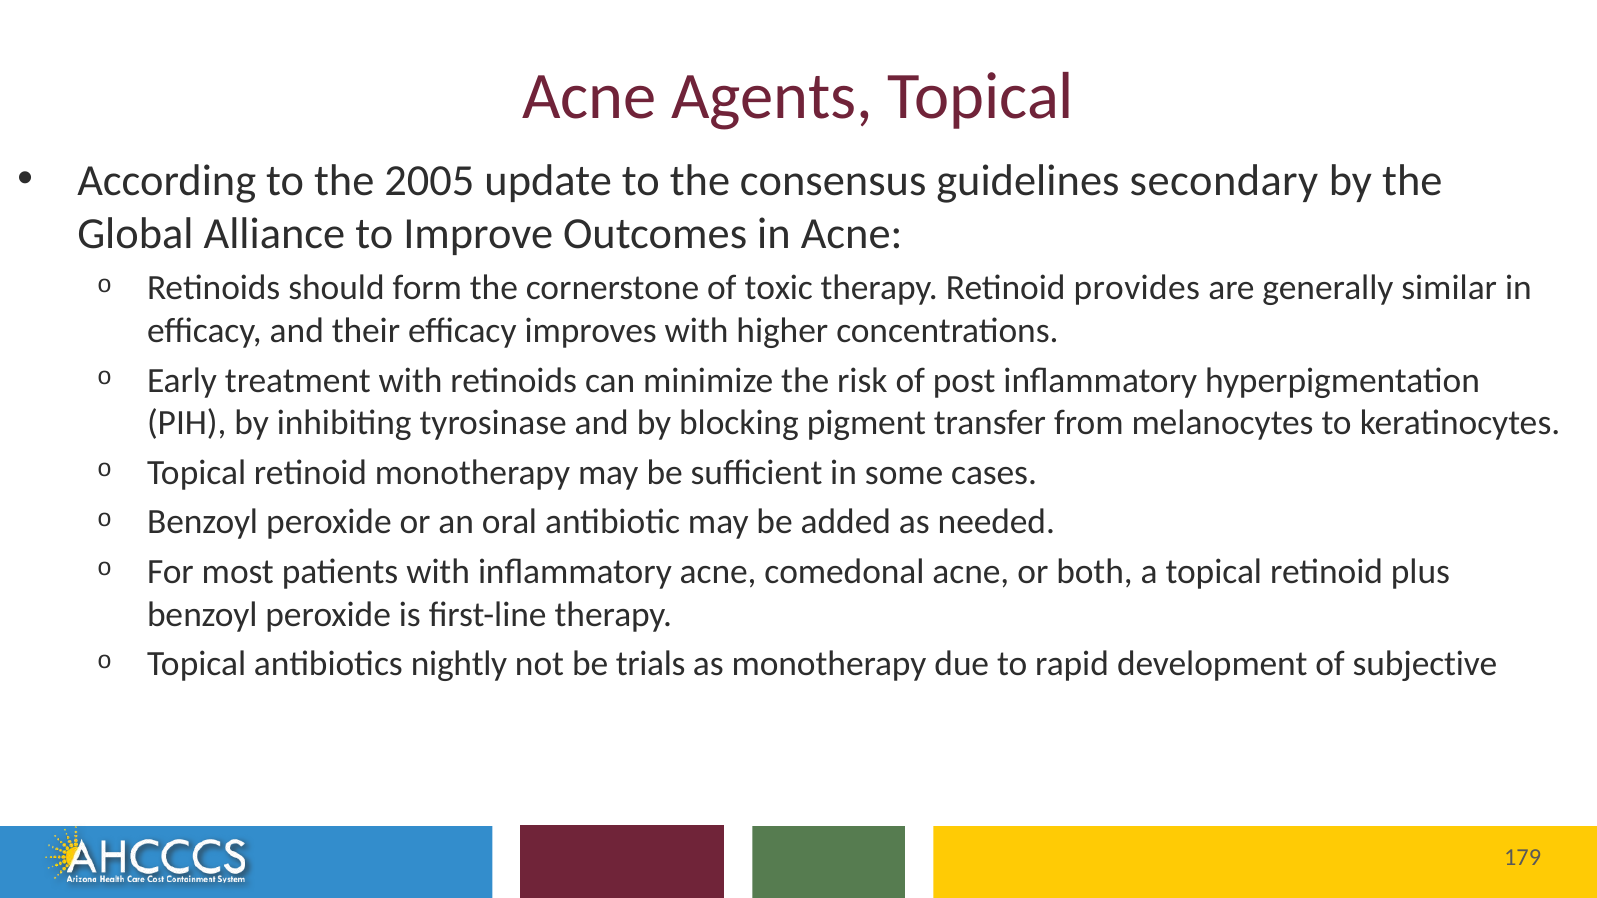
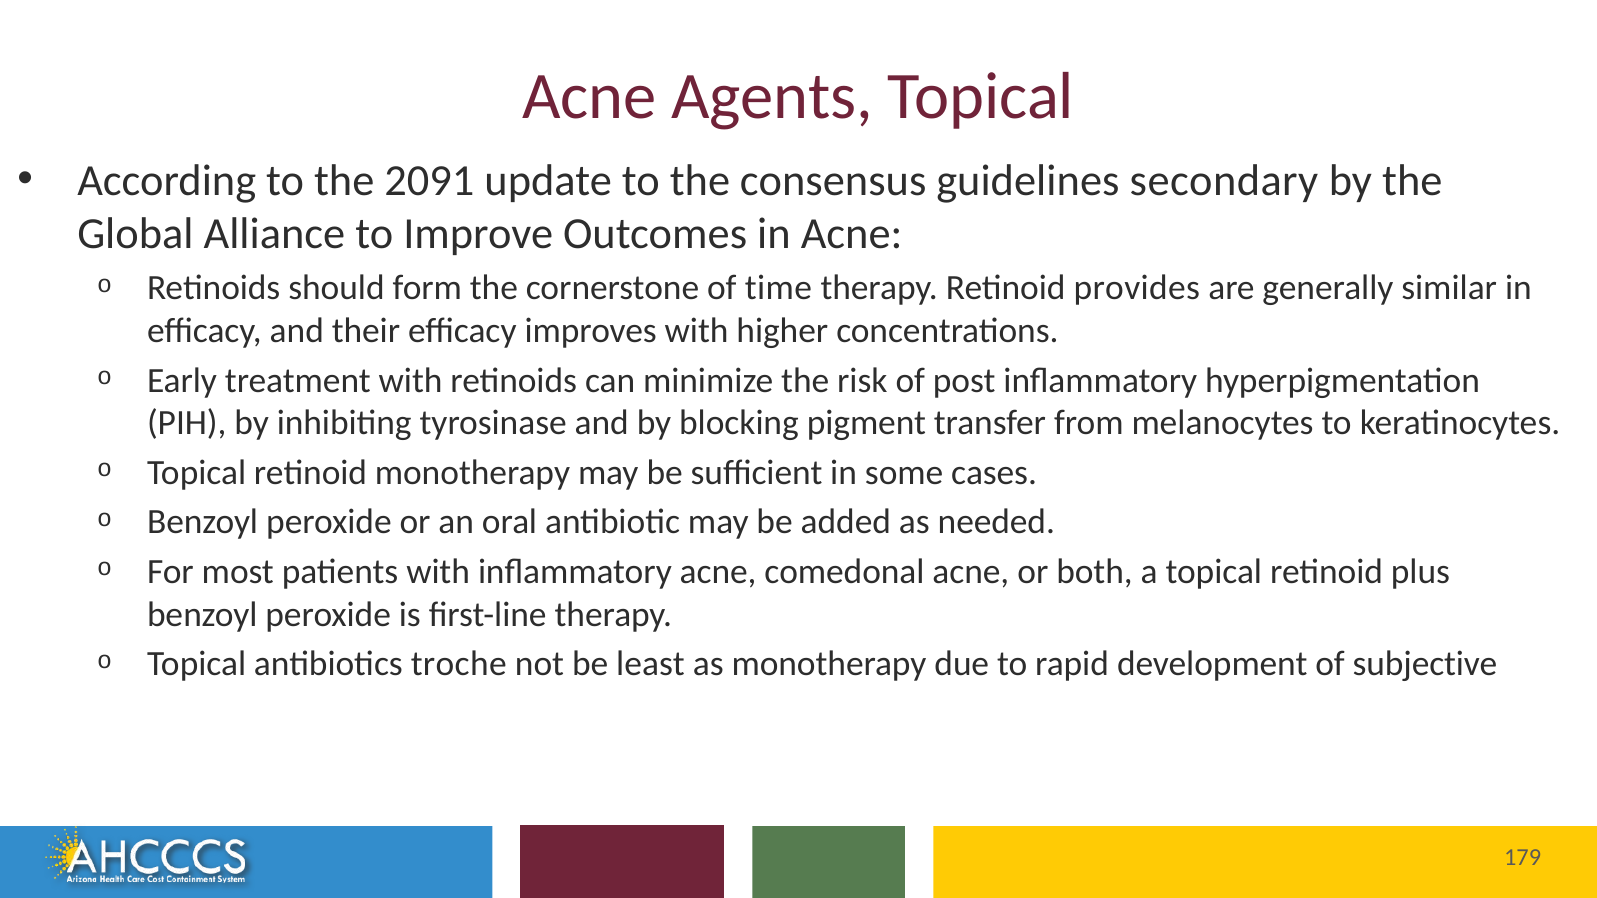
2005: 2005 -> 2091 (429, 181)
toxic: toxic -> time (778, 288)
nightly: nightly -> troche (459, 664)
trials: trials -> least (651, 664)
